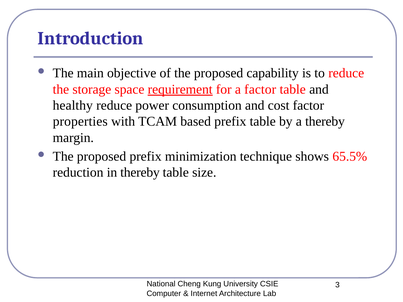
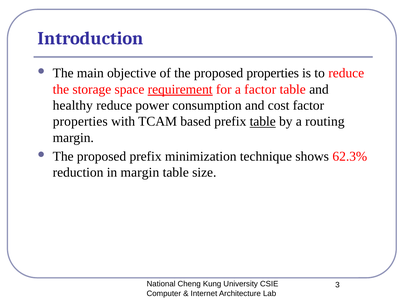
proposed capability: capability -> properties (273, 73)
table underline: none -> present (263, 122)
a thereby: thereby -> routing (325, 122)
65.5%: 65.5% -> 62.3% (350, 157)
in thereby: thereby -> margin (140, 173)
